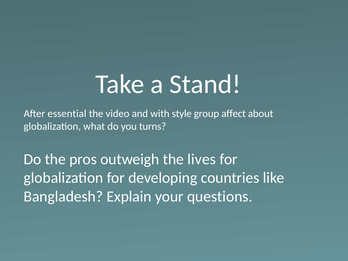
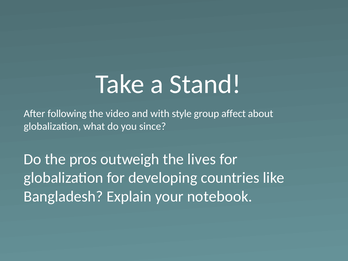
essential: essential -> following (67, 114)
turns: turns -> since (153, 126)
questions: questions -> notebook (220, 196)
